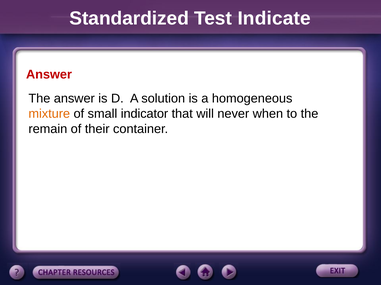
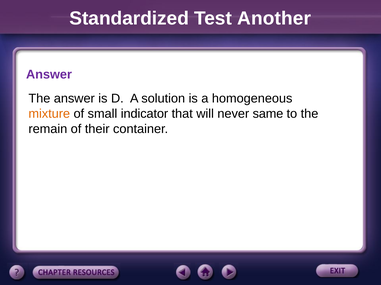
Indicate: Indicate -> Another (274, 18)
Answer colour: red -> purple (49, 75)
when: when -> same (268, 114)
